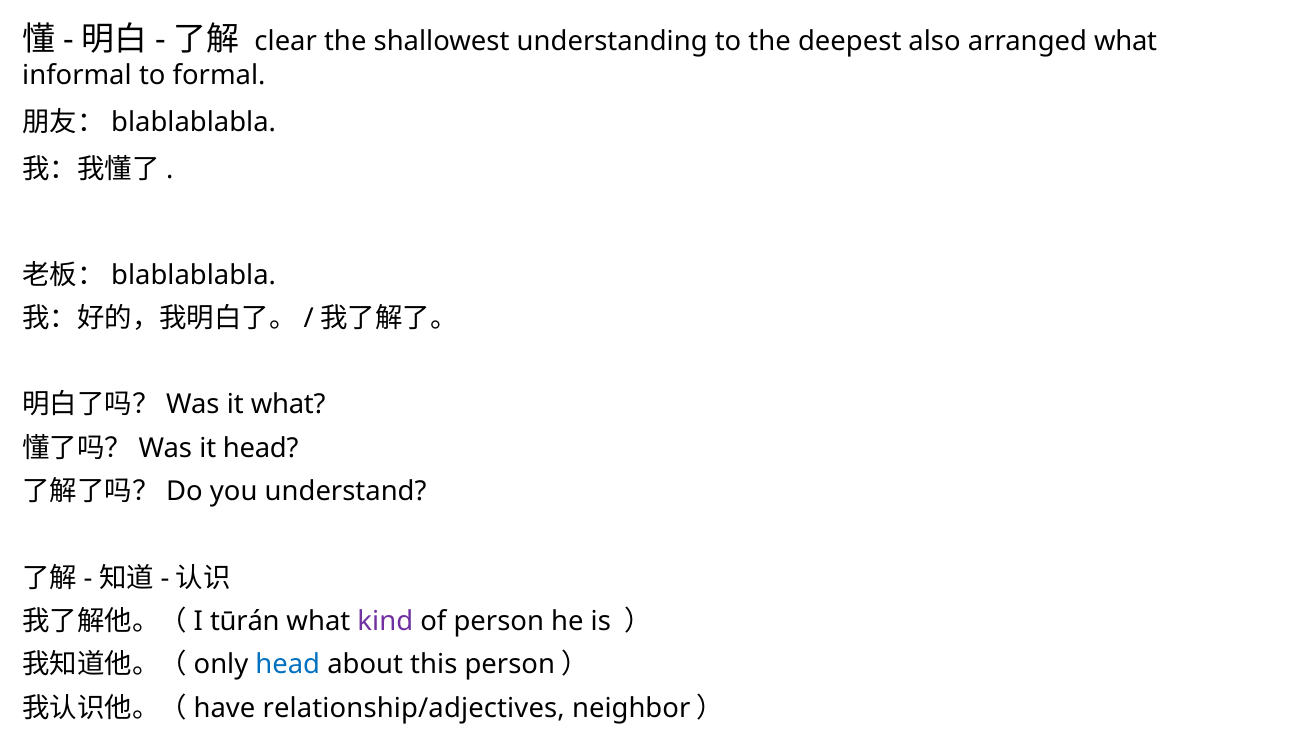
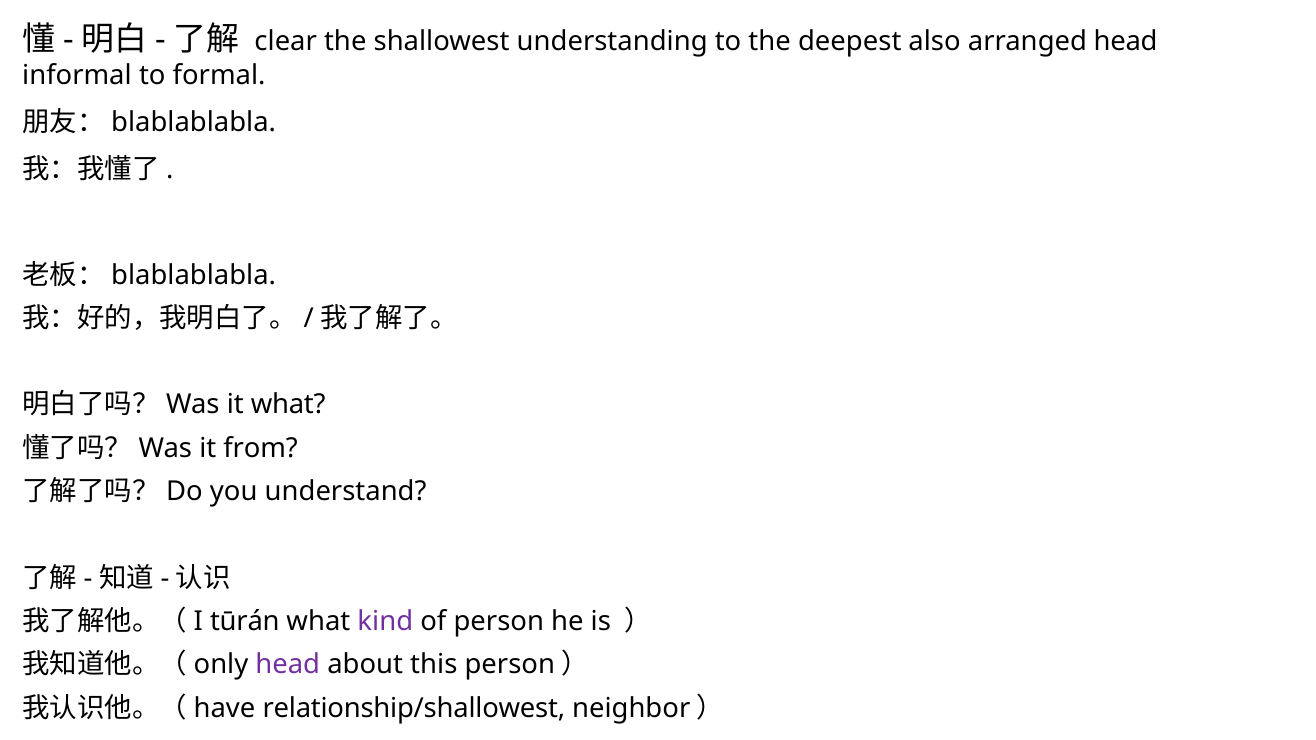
arranged what: what -> head (1126, 42)
it head: head -> from (261, 448)
head colour: blue -> purple (288, 665)
relationship/adjectives: relationship/adjectives -> relationship/shallowest (414, 708)
